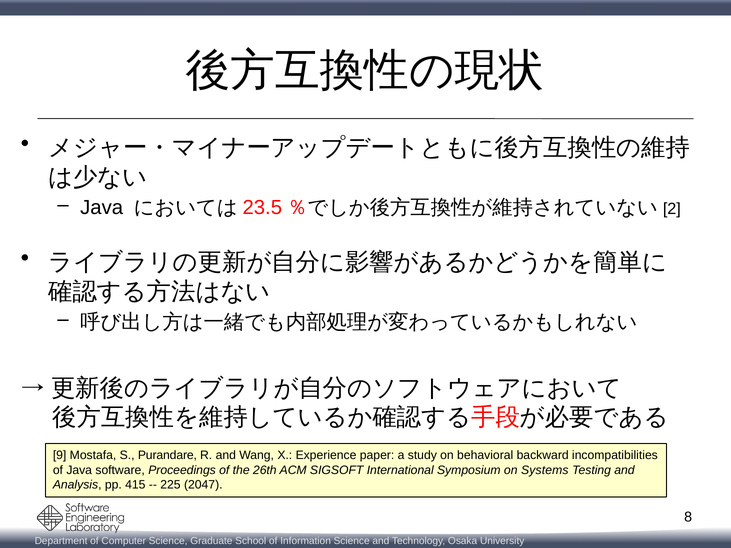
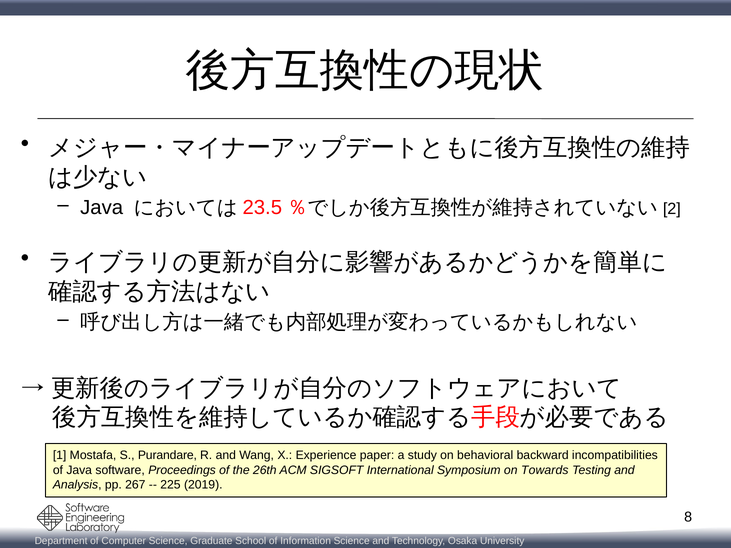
9: 9 -> 1 (60, 456)
Systems: Systems -> Towards (545, 470)
415: 415 -> 267 (135, 485)
2047: 2047 -> 2019 (203, 485)
